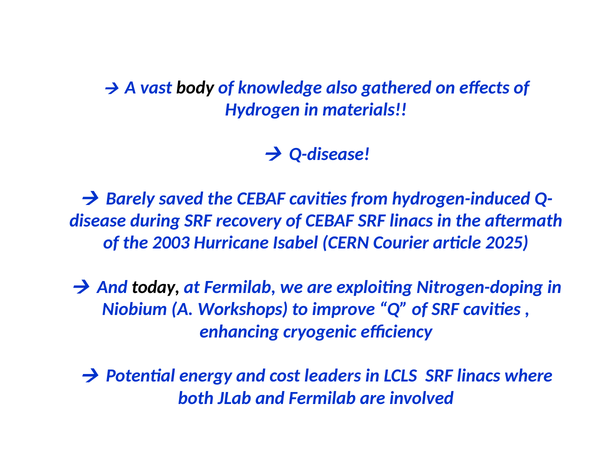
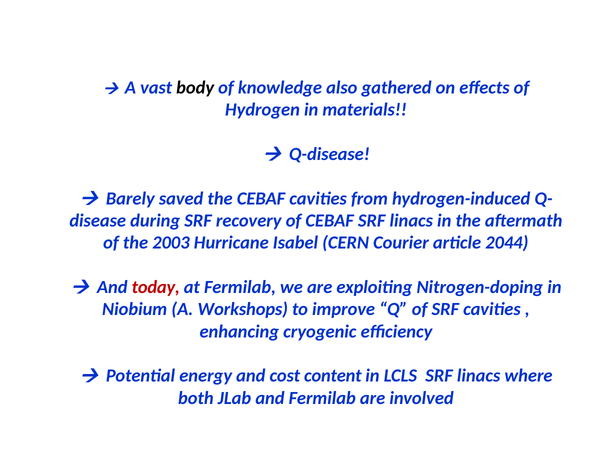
2025: 2025 -> 2044 (507, 243)
today colour: black -> red (156, 287)
leaders: leaders -> content (333, 376)
